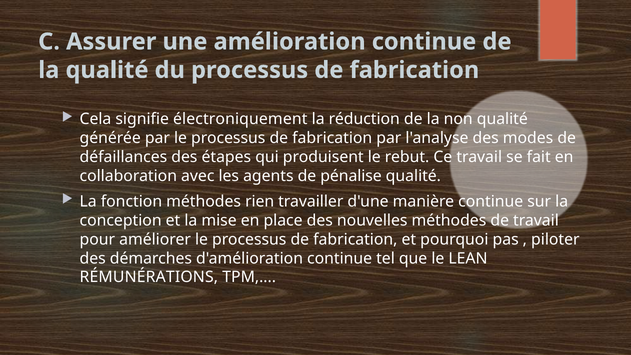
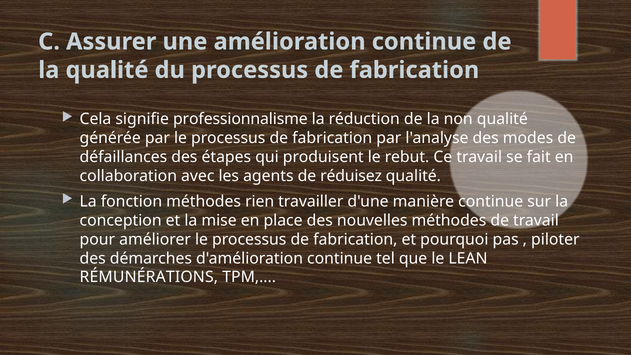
électroniquement: électroniquement -> professionnalisme (240, 119)
pénalise: pénalise -> réduisez (351, 176)
